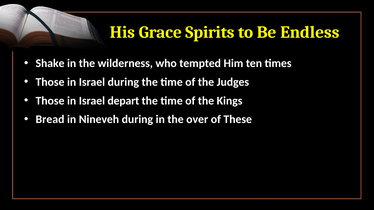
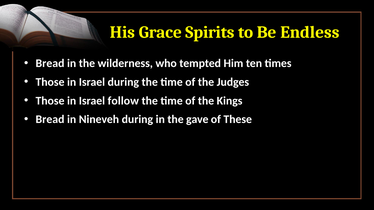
Shake: Shake -> Bread (50, 63)
depart: depart -> follow (123, 101)
over: over -> gave (197, 120)
